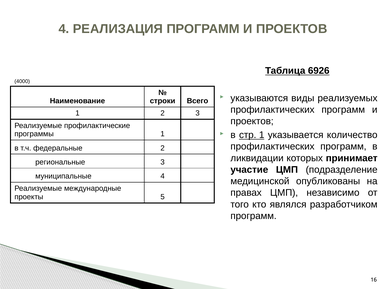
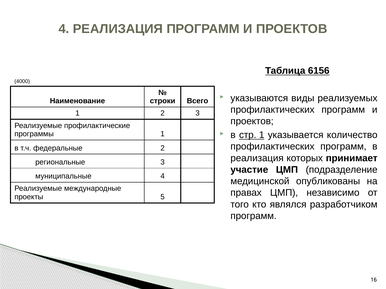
6926: 6926 -> 6156 (319, 71)
ликвидации: ликвидации -> реализация (257, 158)
